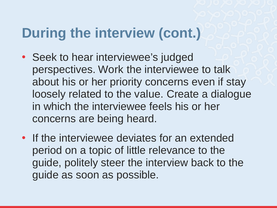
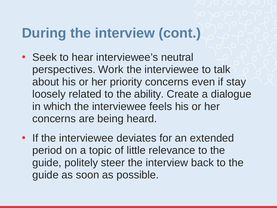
judged: judged -> neutral (177, 57)
value: value -> ability (149, 94)
